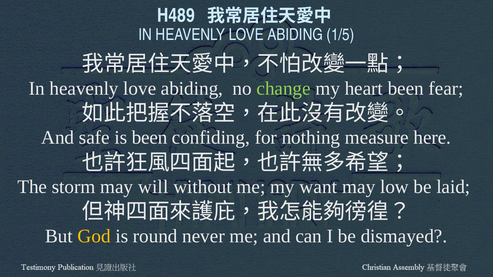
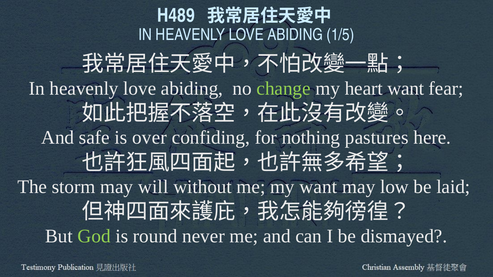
heart been: been -> want (406, 88)
is been: been -> over (150, 138)
measure: measure -> pastures (377, 138)
God colour: yellow -> light green (94, 236)
